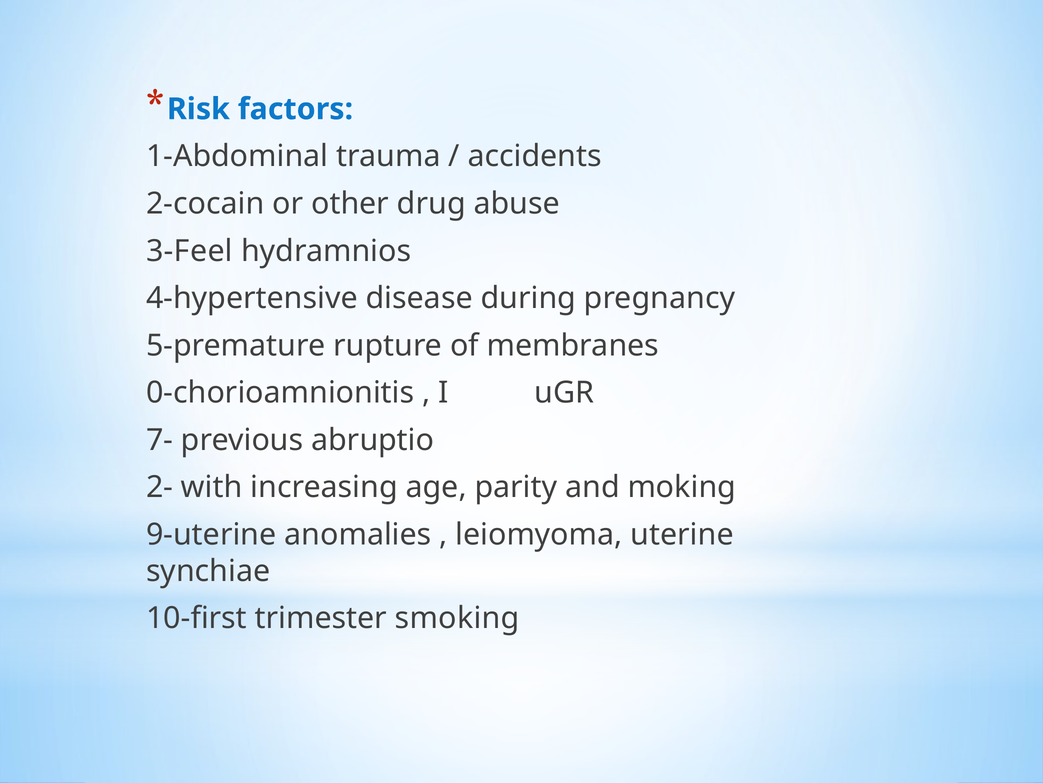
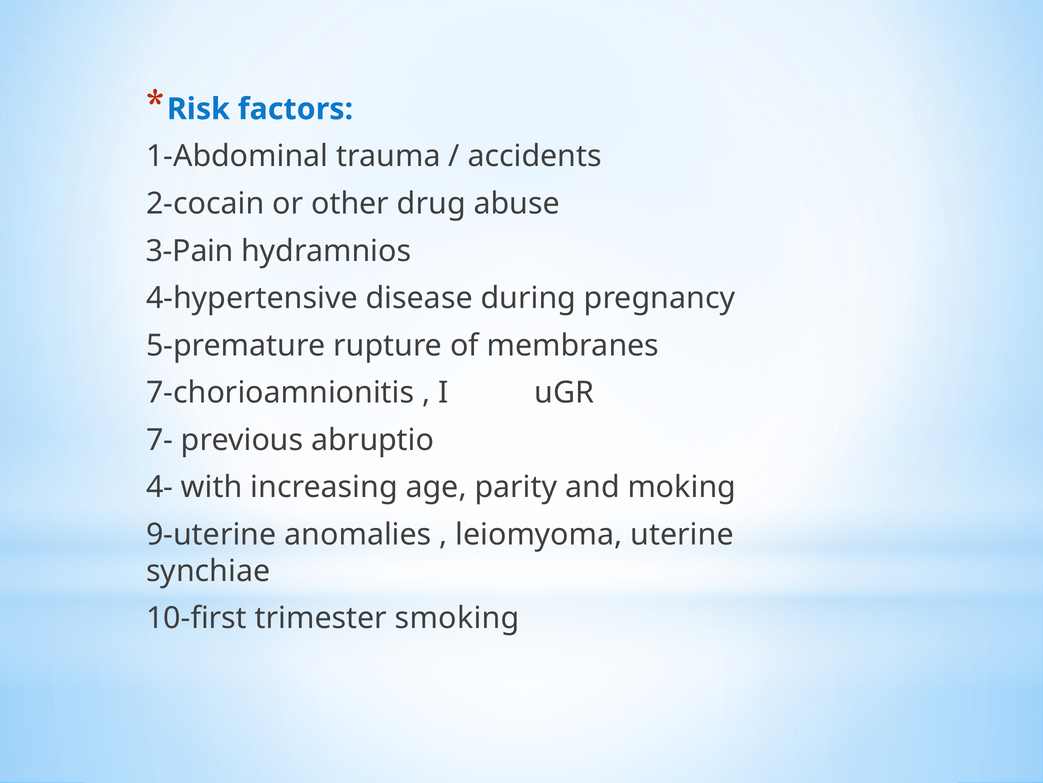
3-Feel: 3-Feel -> 3-Pain (190, 251)
0-chorioamnionitis: 0-chorioamnionitis -> 7-chorioamnionitis (280, 392)
2-: 2- -> 4- (160, 487)
